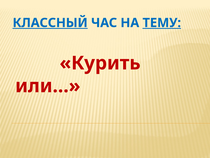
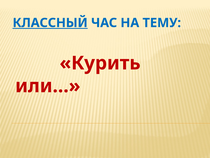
ТЕМУ underline: present -> none (162, 23)
